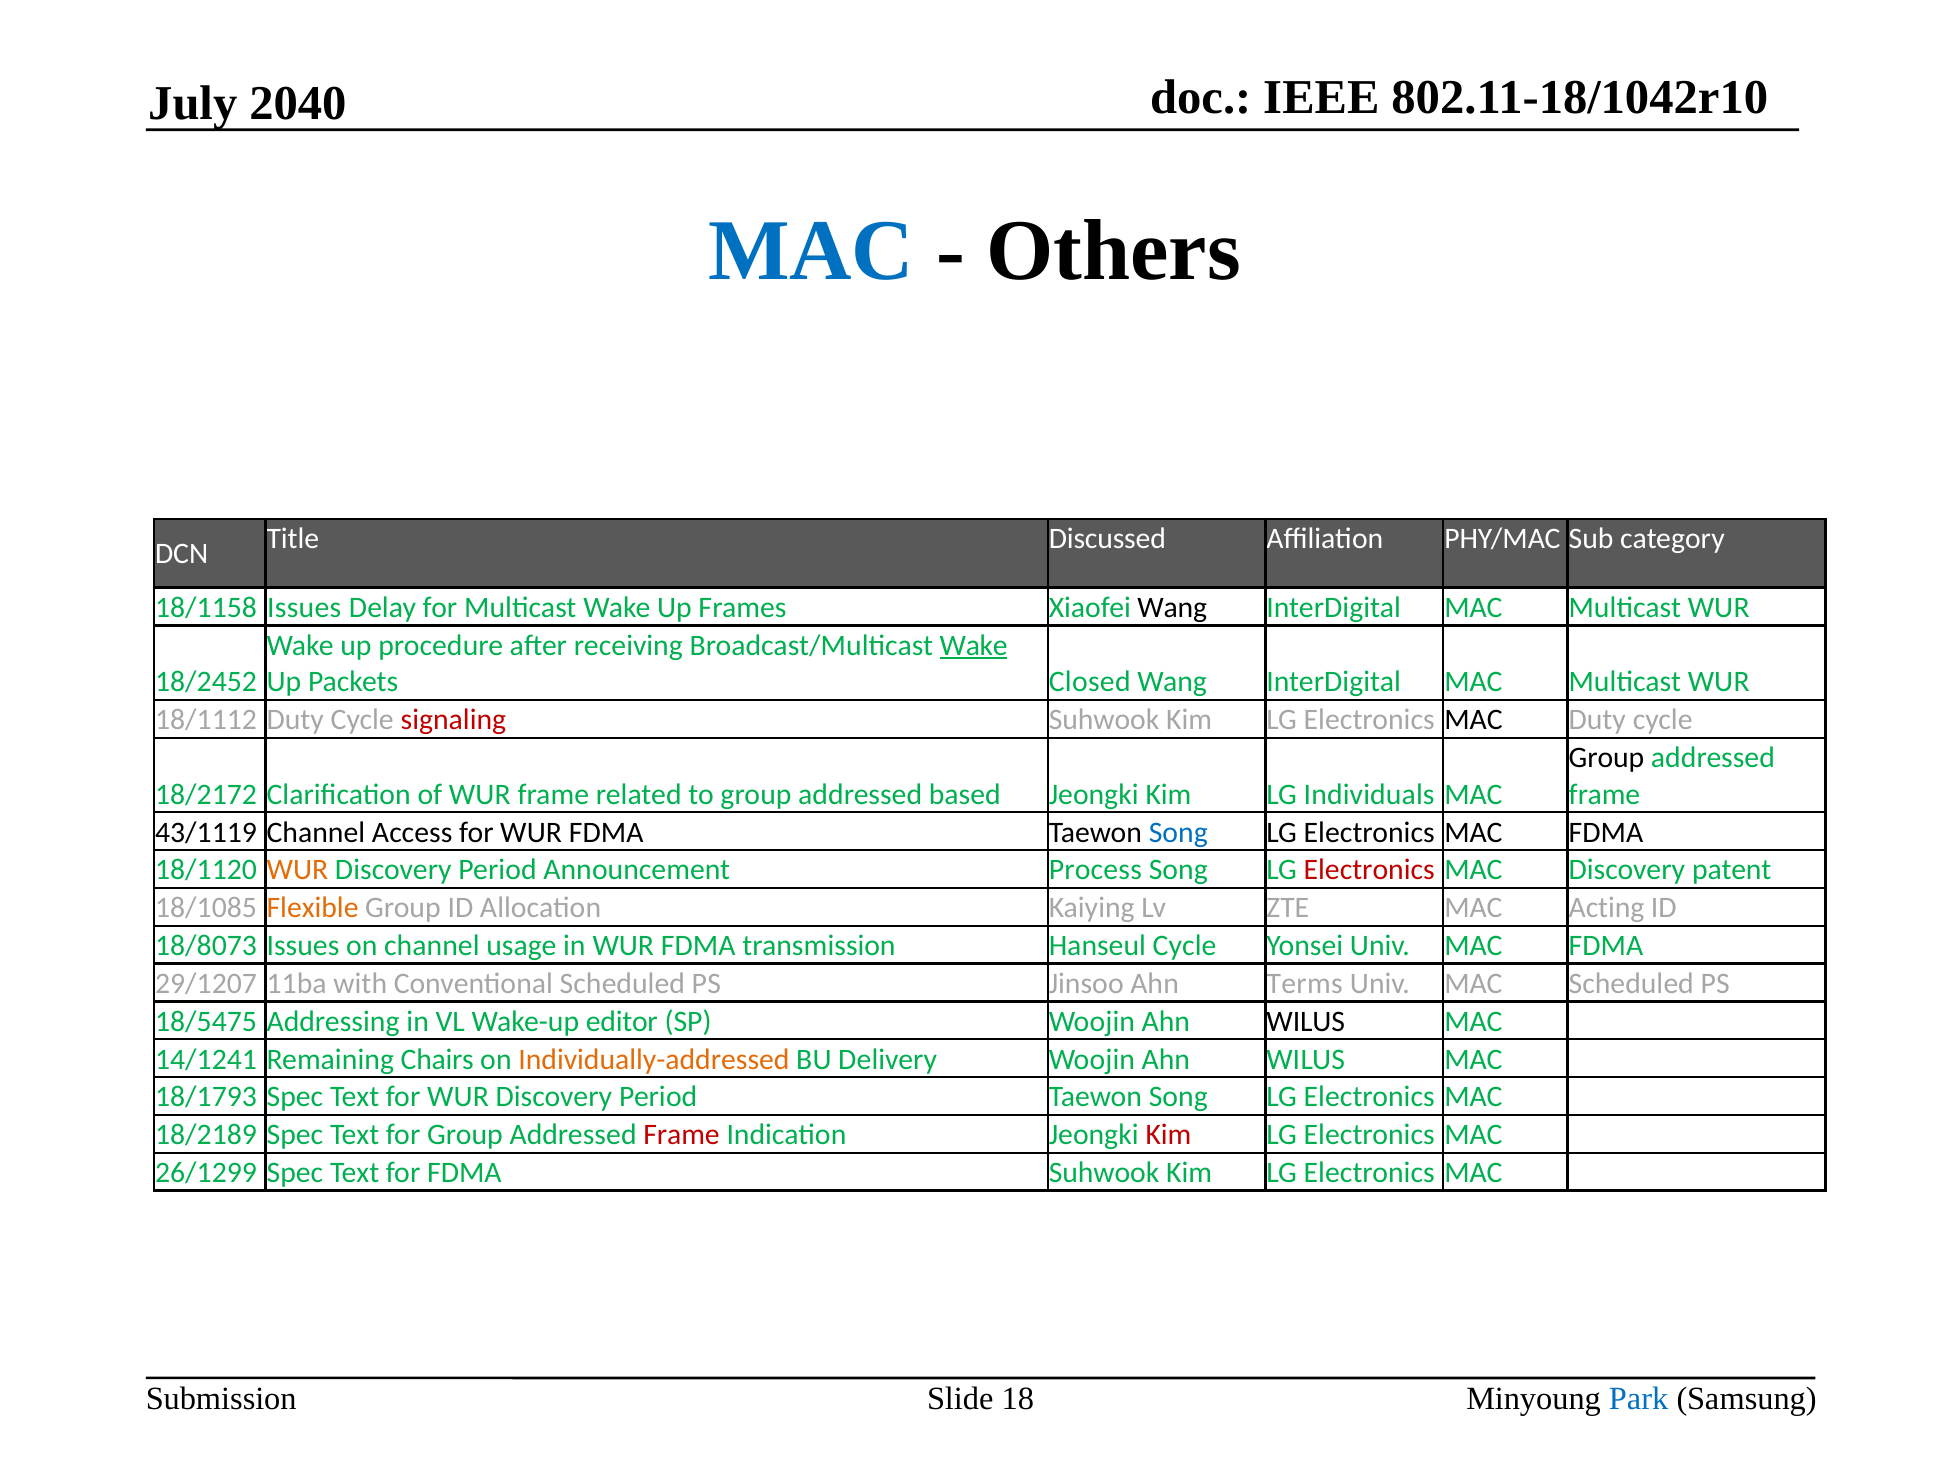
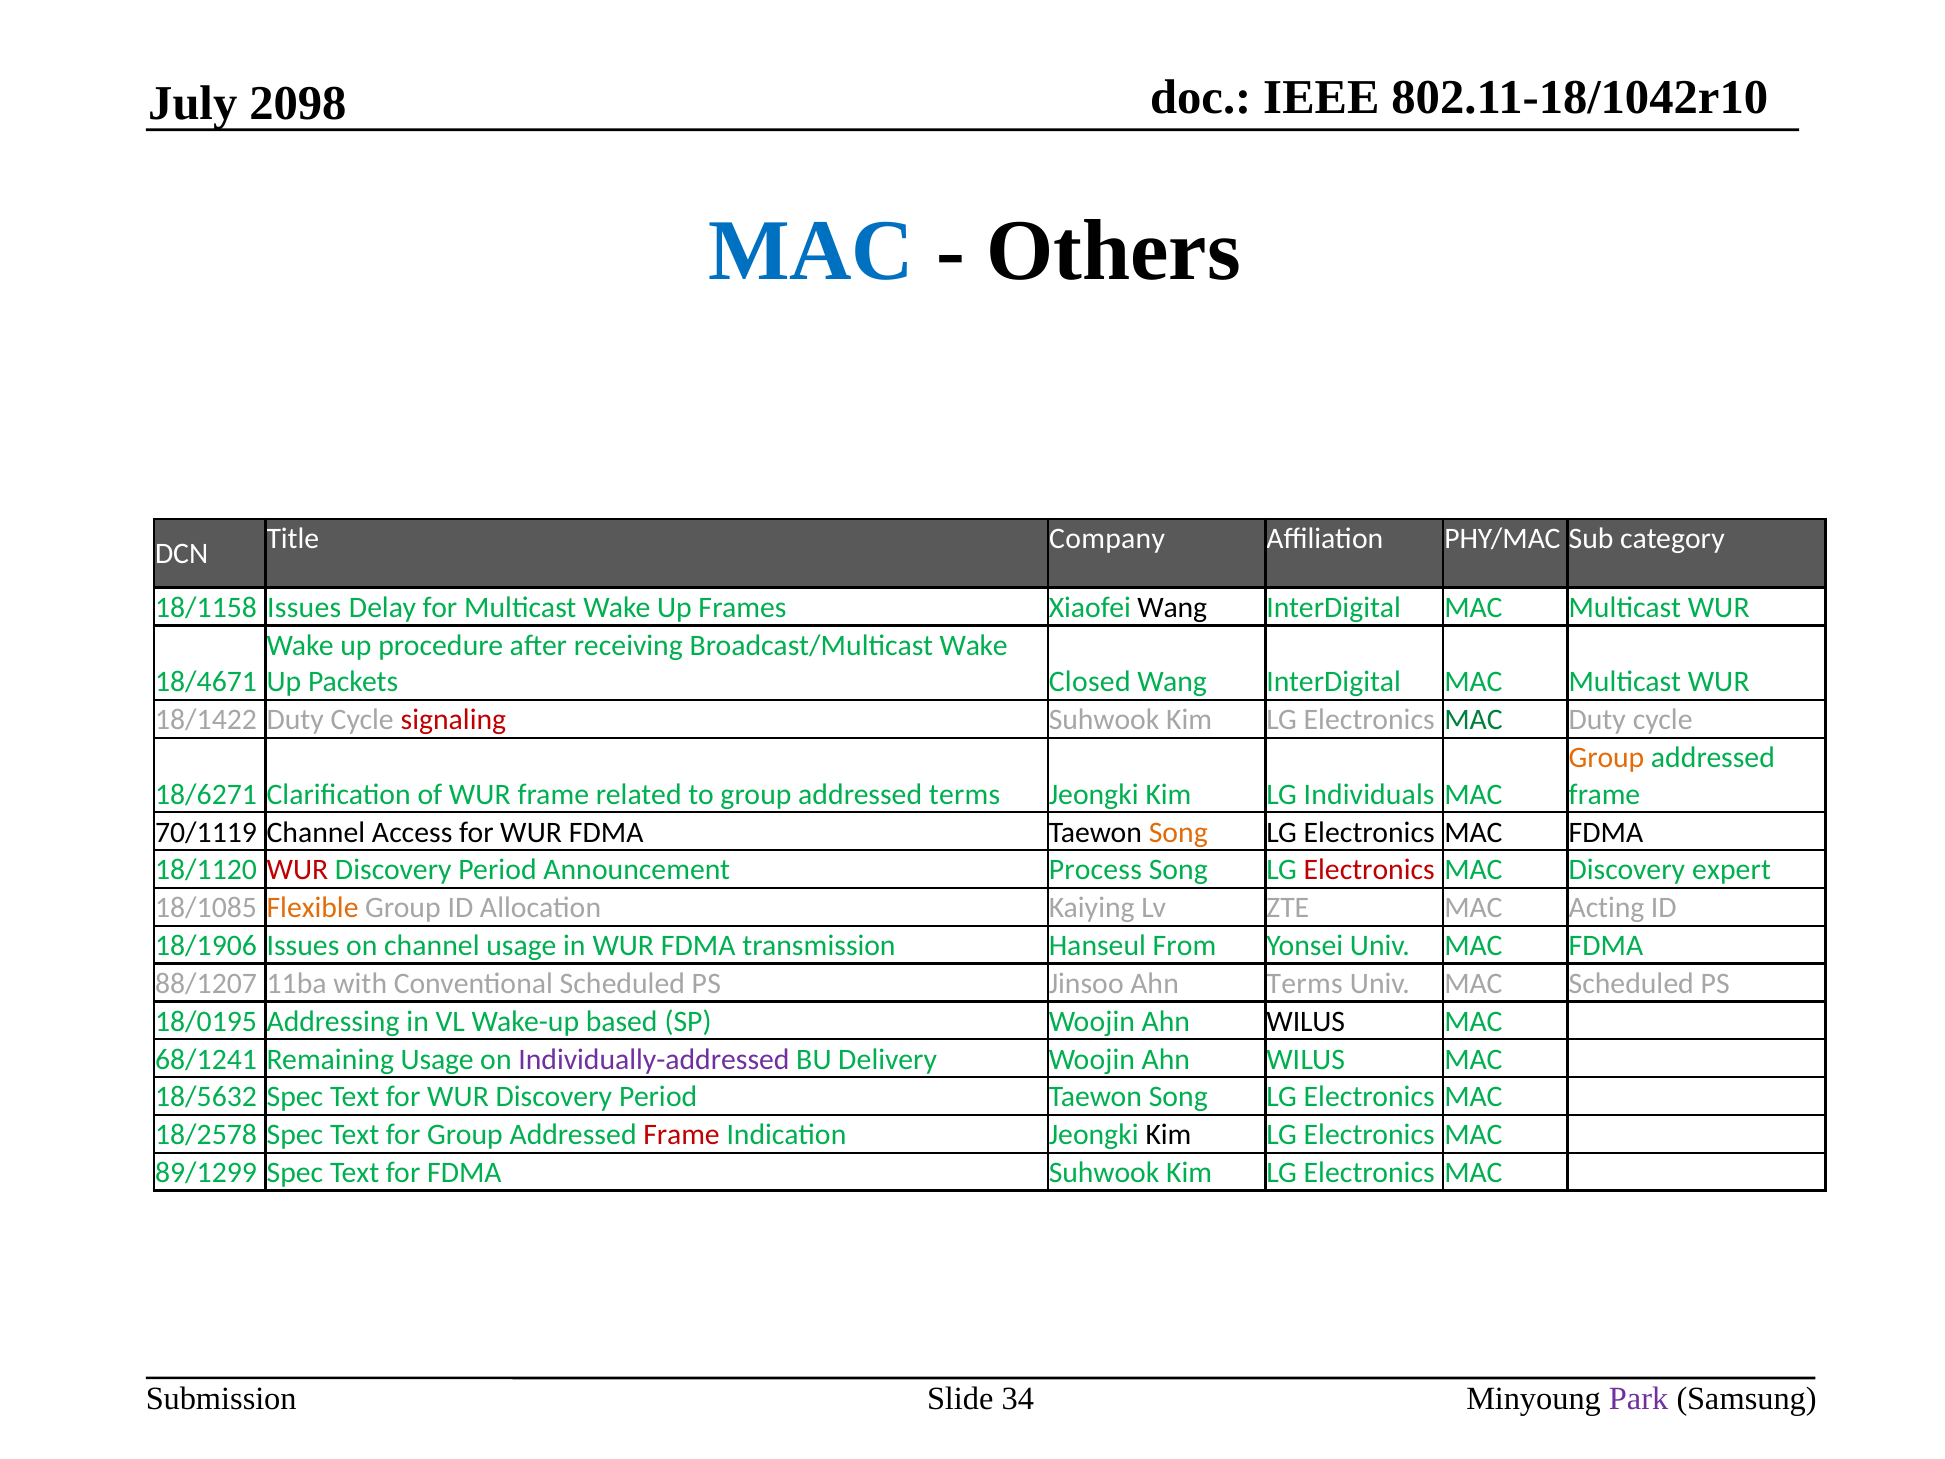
2040: 2040 -> 2098 (298, 104)
Discussed: Discussed -> Company (1107, 538)
Wake underline: present -> none (974, 645)
18/2452: 18/2452 -> 18/4671 (206, 682)
18/1112: 18/1112 -> 18/1422 (206, 720)
MAC colour: black -> green (1473, 720)
Group colour: black -> orange (1606, 758)
18/2172: 18/2172 -> 18/6271 (206, 794)
addressed based: based -> terms (965, 794)
43/1119: 43/1119 -> 70/1119 (206, 832)
Song colour: blue -> orange (1178, 832)
WUR colour: orange -> red (297, 870)
patent: patent -> expert (1732, 870)
18/8073: 18/8073 -> 18/1906 (206, 946)
Hanseul Cycle: Cycle -> From (1185, 946)
29/1207: 29/1207 -> 88/1207 (206, 983)
18/5475: 18/5475 -> 18/0195 (206, 1021)
editor: editor -> based (622, 1021)
14/1241: 14/1241 -> 68/1241 (206, 1059)
Remaining Chairs: Chairs -> Usage (437, 1059)
Individually-addressed colour: orange -> purple (654, 1059)
18/1793: 18/1793 -> 18/5632 (206, 1097)
18/2189: 18/2189 -> 18/2578 (206, 1135)
Kim colour: red -> black (1168, 1135)
26/1299: 26/1299 -> 89/1299 (206, 1173)
18: 18 -> 34 (1018, 1399)
Park colour: blue -> purple (1639, 1399)
